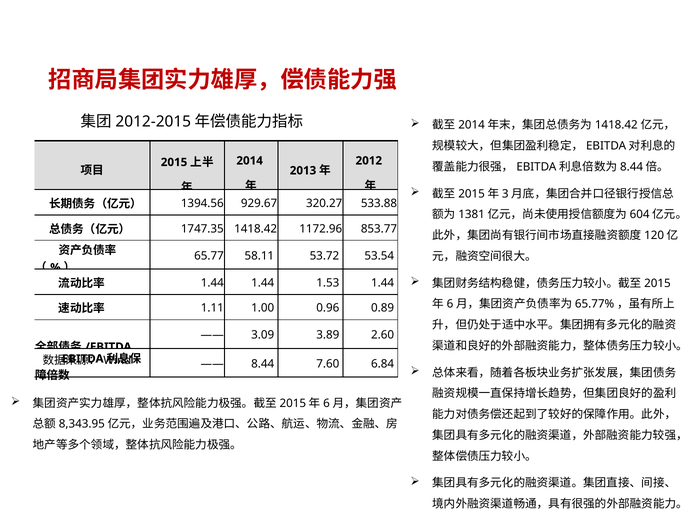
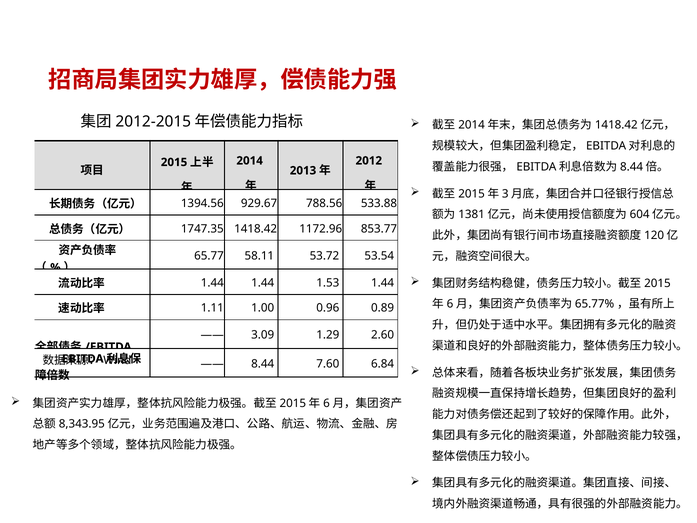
320.27: 320.27 -> 788.56 (324, 203)
3.89: 3.89 -> 1.29 (328, 335)
